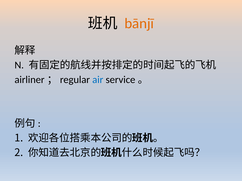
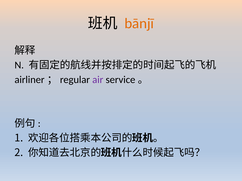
air colour: blue -> purple (98, 80)
